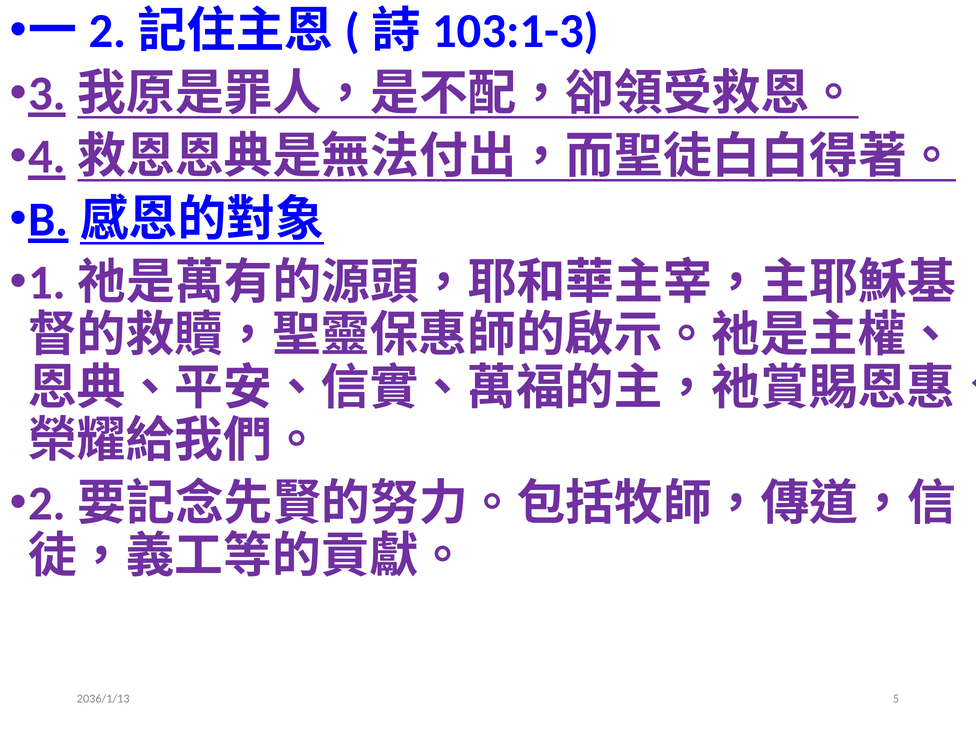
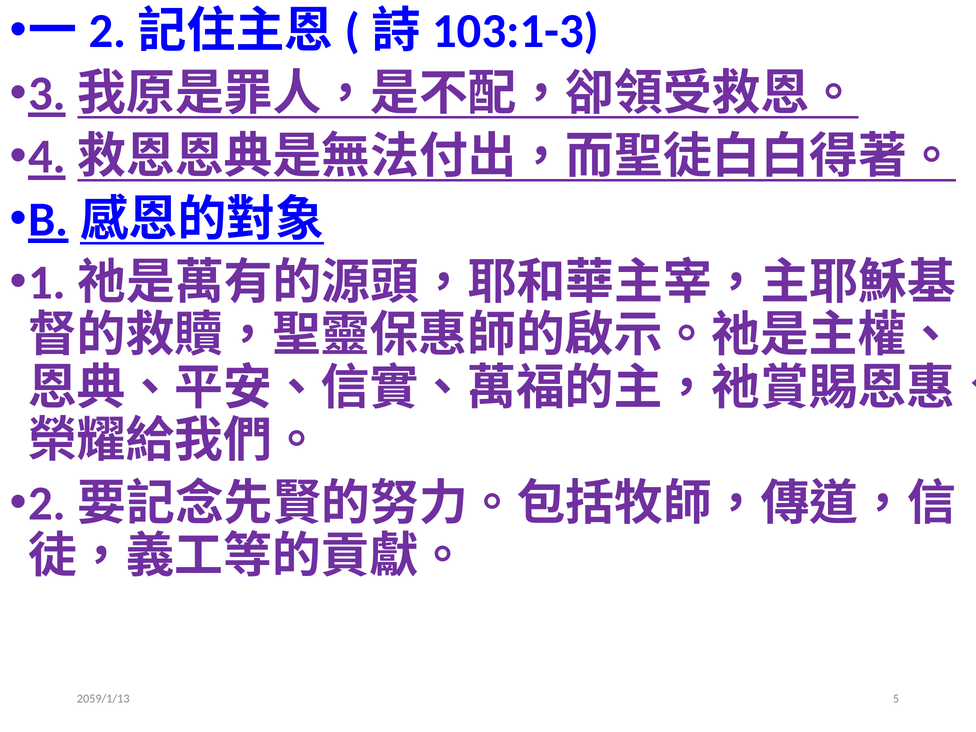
2036/1/13: 2036/1/13 -> 2059/1/13 (103, 699)
